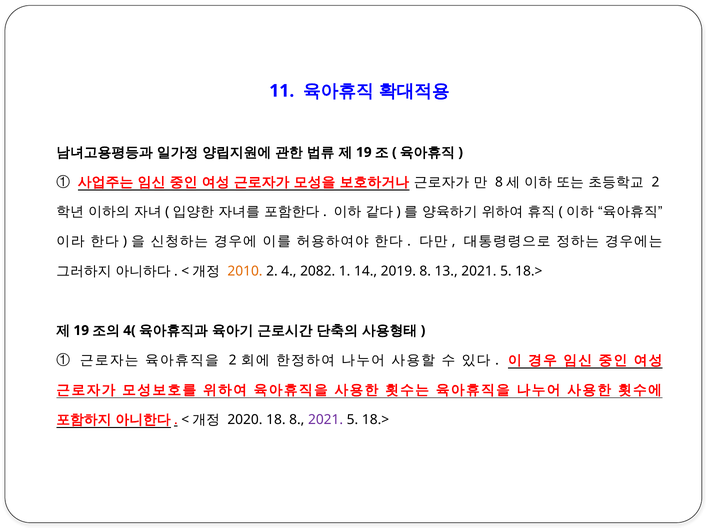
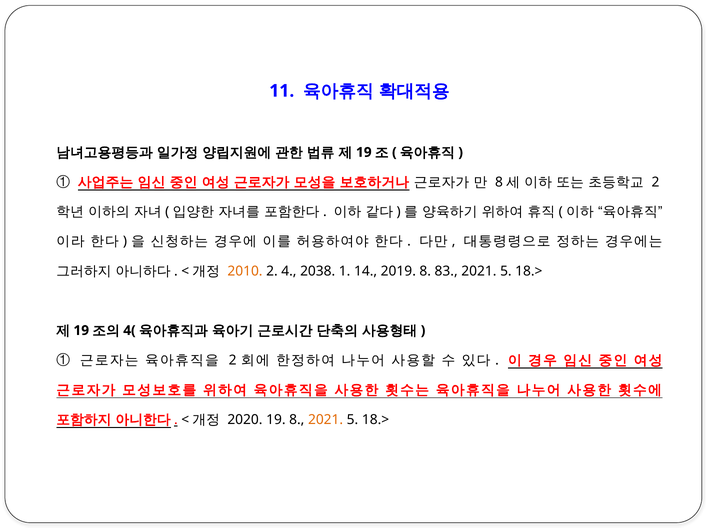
2082: 2082 -> 2038 (318, 271)
13: 13 -> 83 (446, 271)
2020 18: 18 -> 19 (276, 420)
2021 colour: purple -> orange (326, 420)
